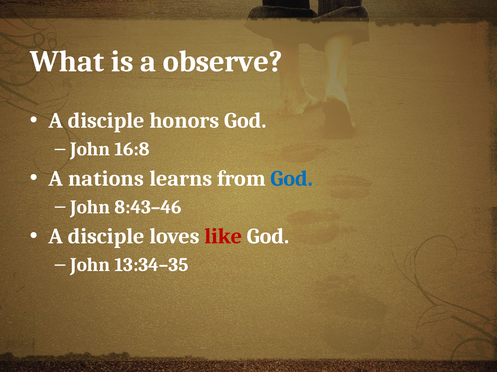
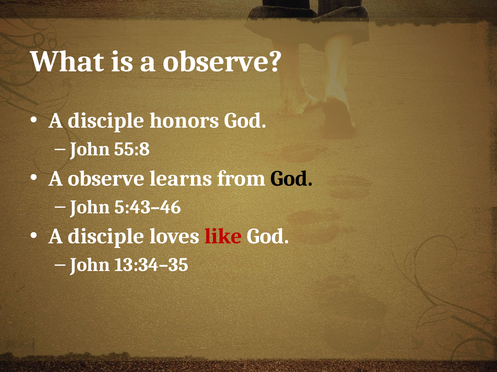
16:8: 16:8 -> 55:8 (132, 149)
nations: nations -> observe (106, 179)
God colour: blue -> black (292, 179)
8:43–46: 8:43–46 -> 5:43–46 (148, 207)
